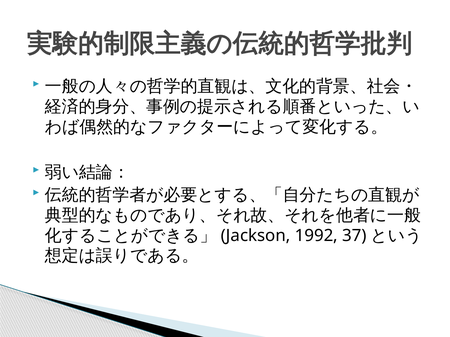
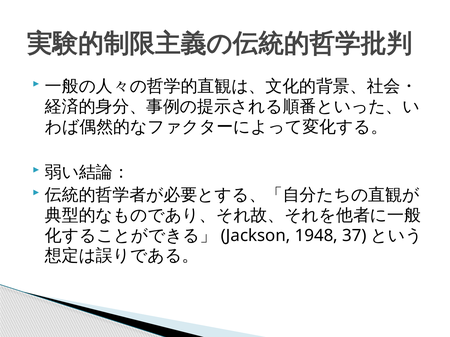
1992: 1992 -> 1948 (316, 236)
